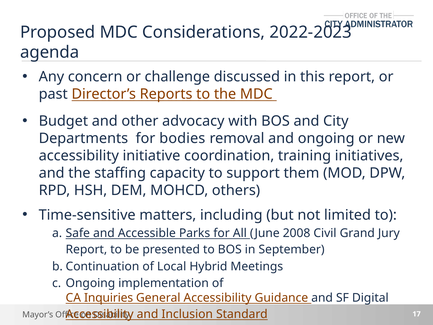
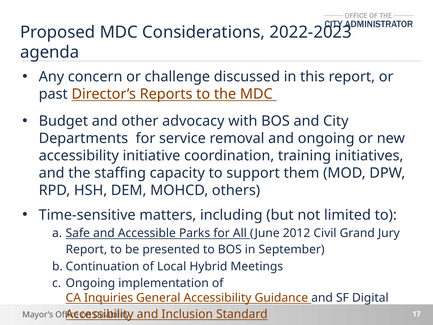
bodies: bodies -> service (182, 138)
2008: 2008 -> 2012 (297, 233)
